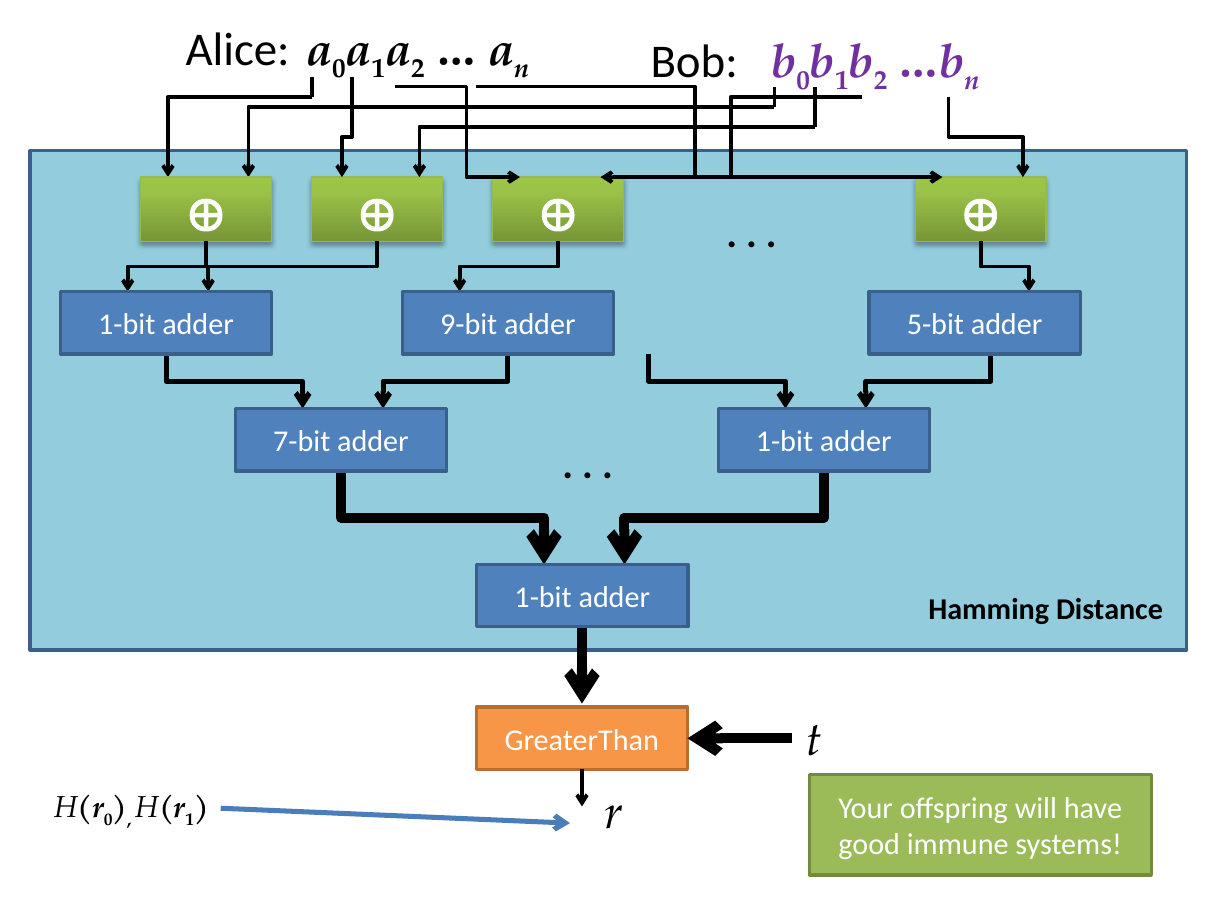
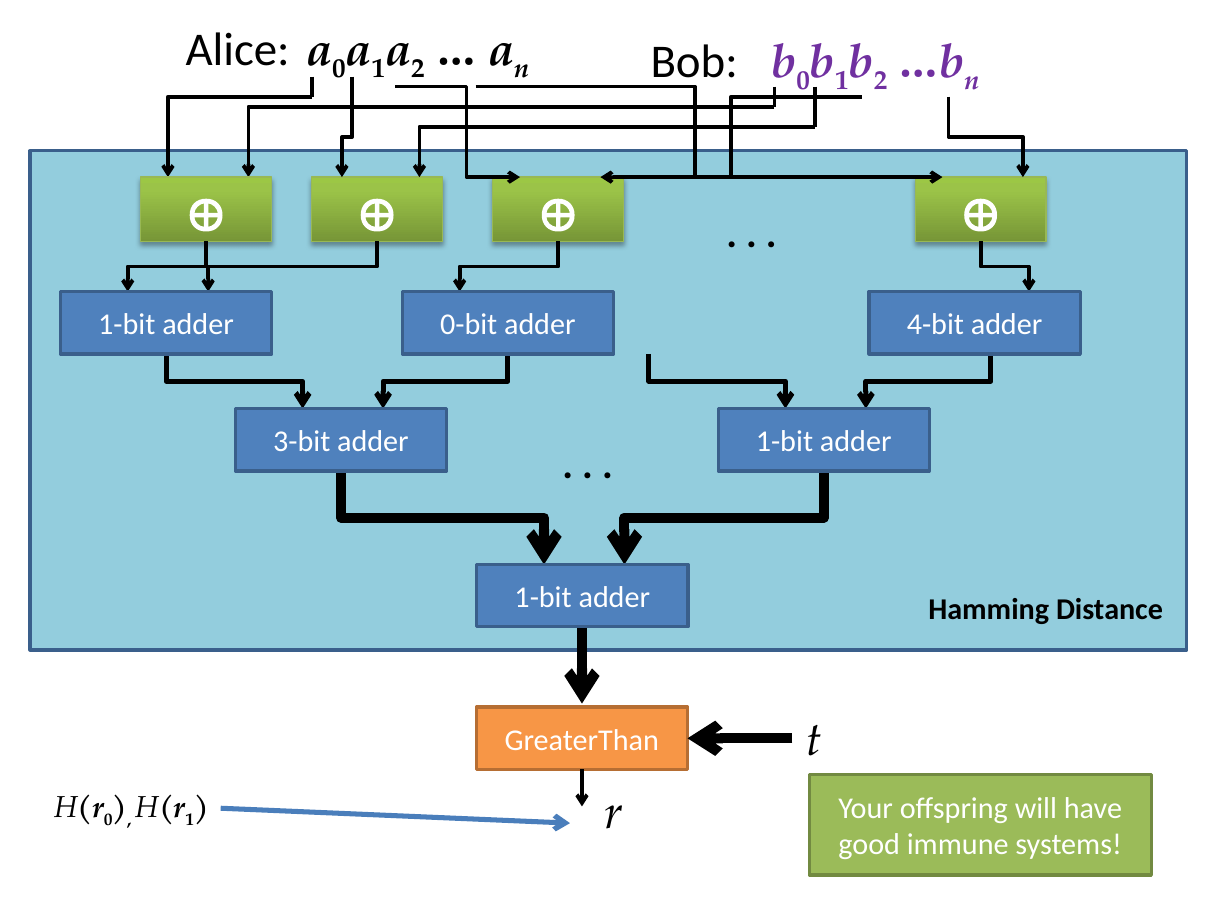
9-bit: 9-bit -> 0-bit (469, 325)
5-bit: 5-bit -> 4-bit (935, 325)
7-bit: 7-bit -> 3-bit (302, 442)
